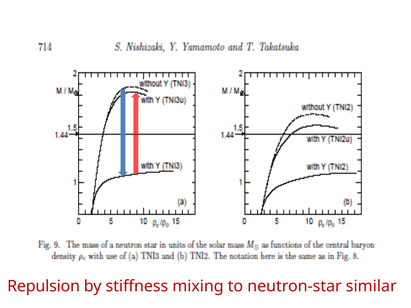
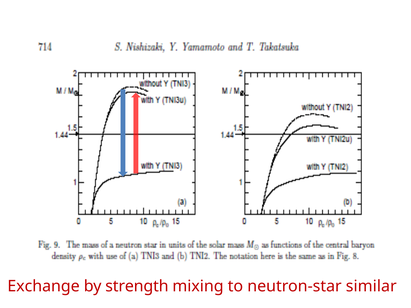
Repulsion: Repulsion -> Exchange (44, 287)
stiffness: stiffness -> strength (137, 287)
